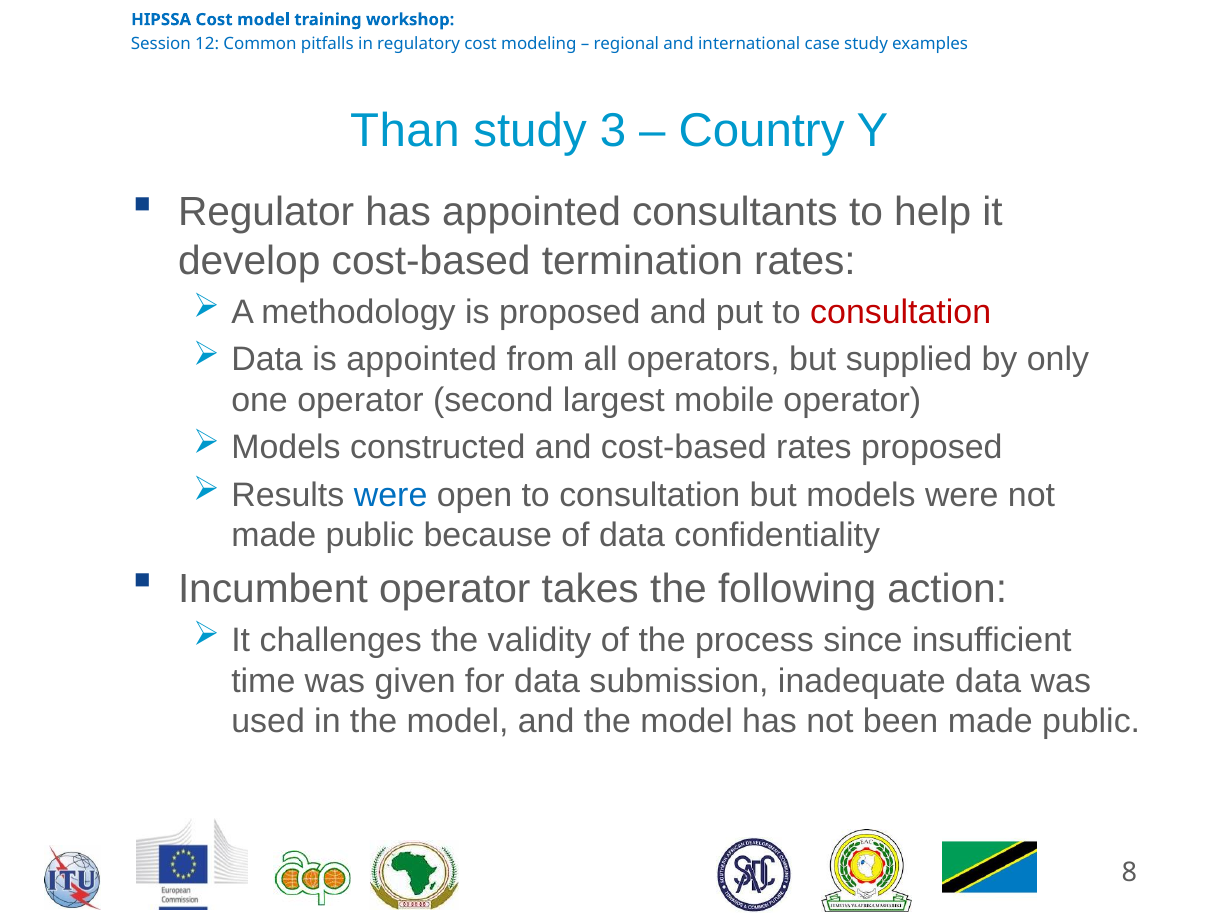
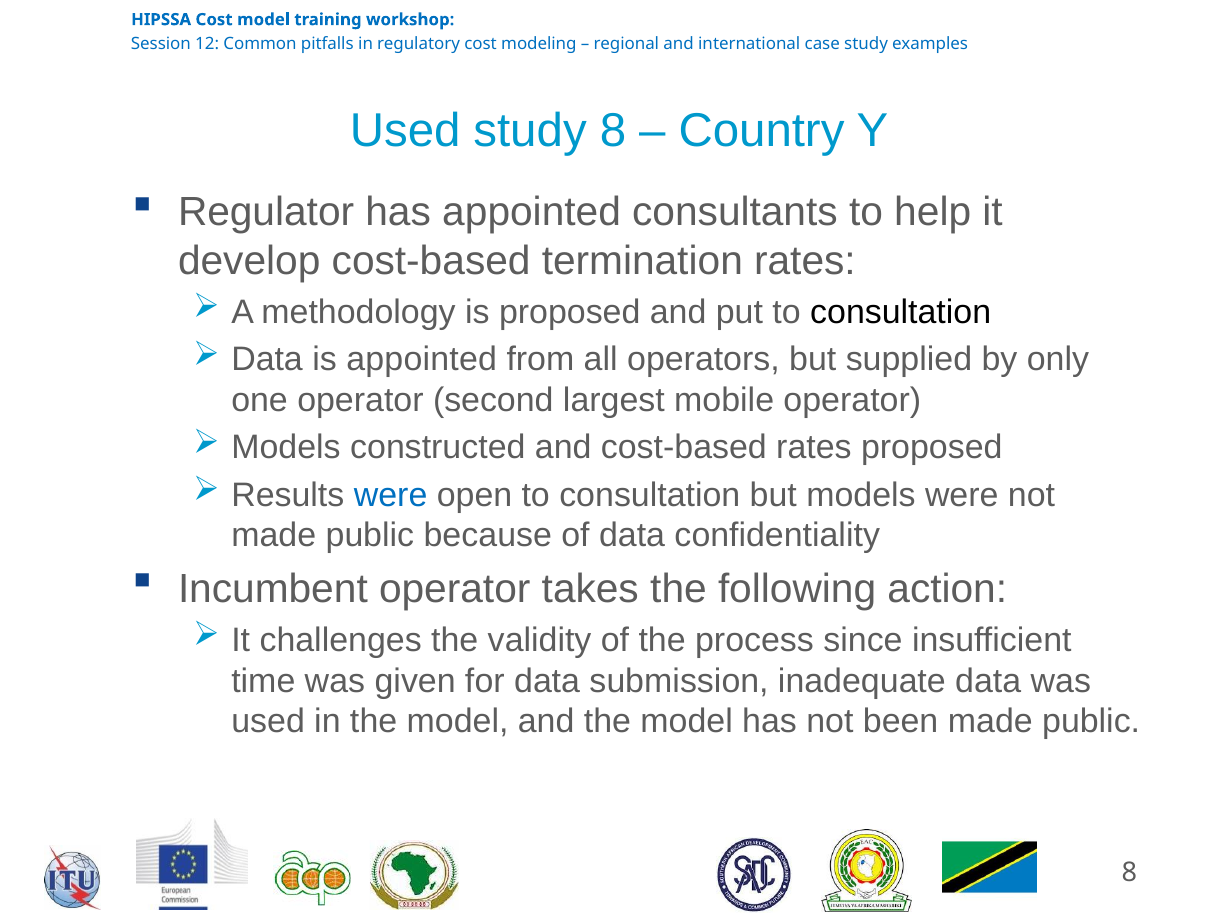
Than: Than -> Used (405, 131)
study 3: 3 -> 8 (613, 131)
consultation colour: red -> black (901, 312)
